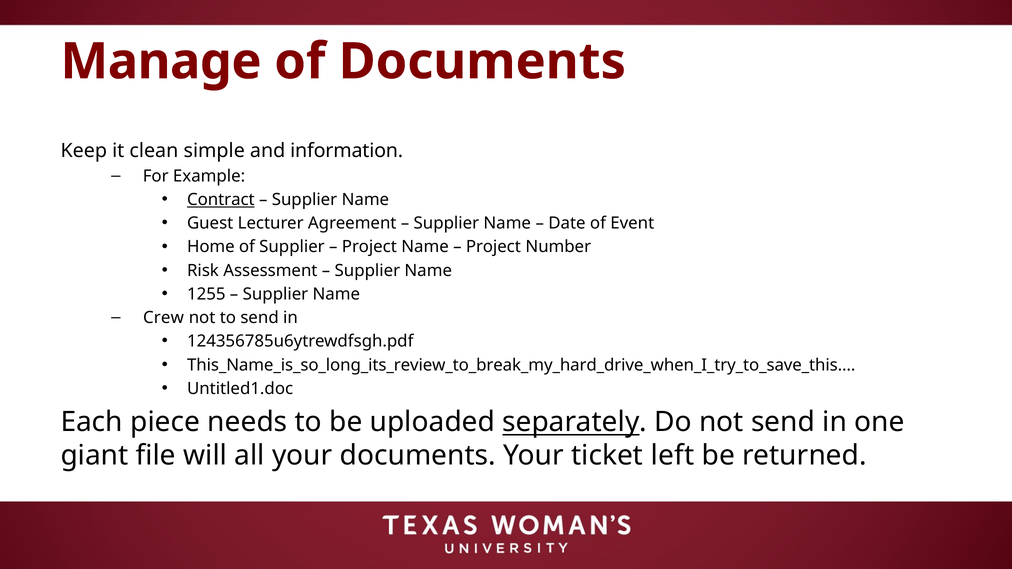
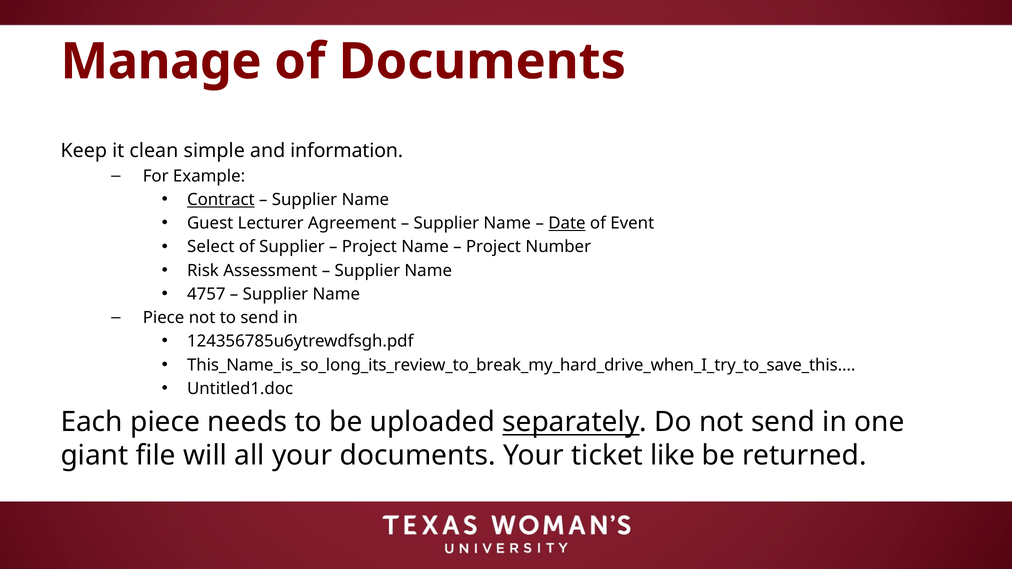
Date underline: none -> present (567, 223)
Home: Home -> Select (211, 247)
1255: 1255 -> 4757 (206, 294)
Crew: Crew -> Piece (164, 318)
left: left -> like (673, 456)
